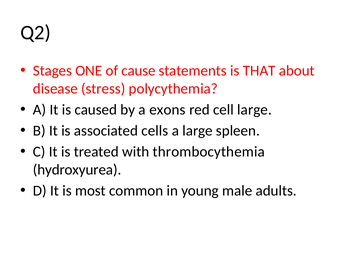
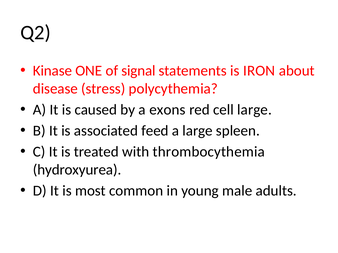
Stages: Stages -> Kinase (52, 71)
cause: cause -> signal (139, 71)
THAT: THAT -> IRON (259, 71)
cells: cells -> feed (155, 131)
